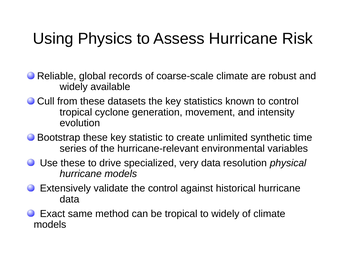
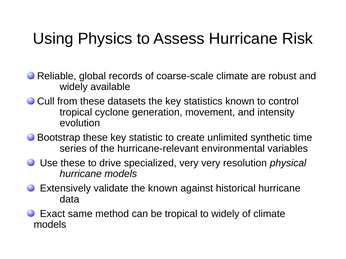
very data: data -> very (211, 163)
the control: control -> known (163, 189)
